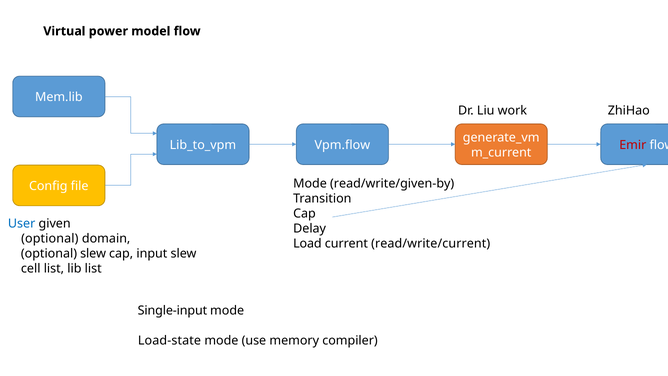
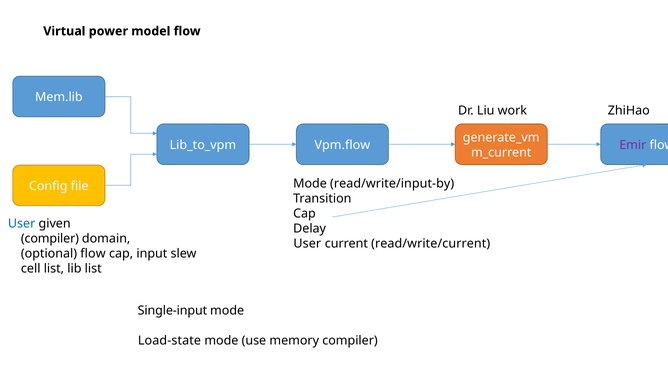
Emir colour: red -> purple (633, 145)
read/write/given-by: read/write/given-by -> read/write/input-by (392, 184)
optional: optional -> compiler (50, 239)
Load: Load -> User (307, 244)
optional slew: slew -> flow (93, 254)
